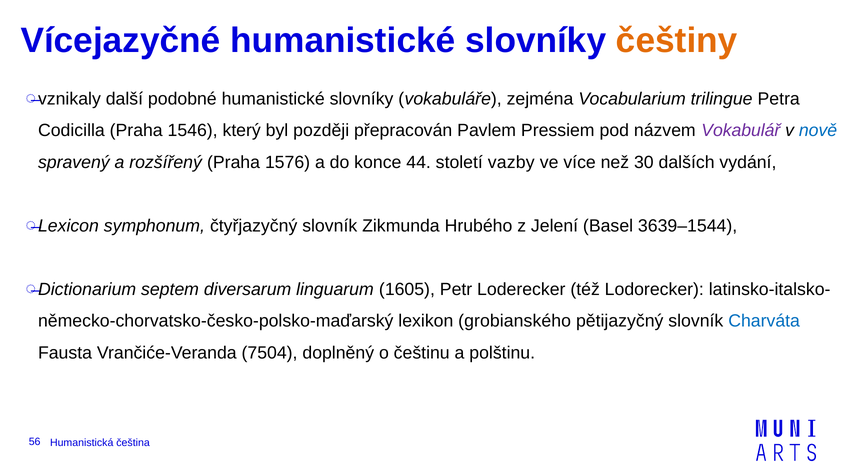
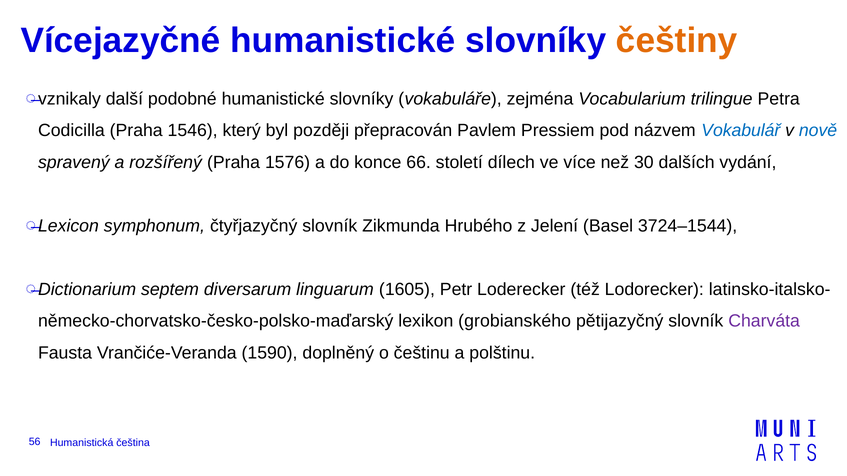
Vokabulář colour: purple -> blue (741, 131)
44: 44 -> 66 (419, 163)
vazby: vazby -> dílech (511, 163)
3639–1544: 3639–1544 -> 3724–1544 (688, 226)
Charváta colour: blue -> purple (764, 321)
7504: 7504 -> 1590 (270, 353)
